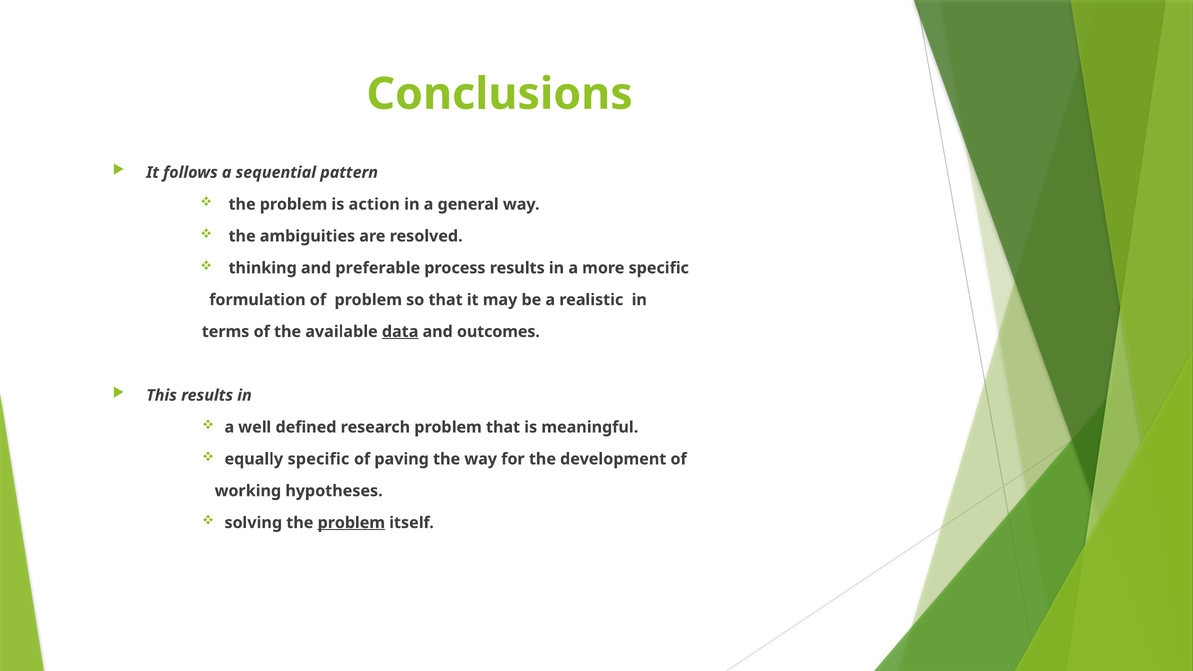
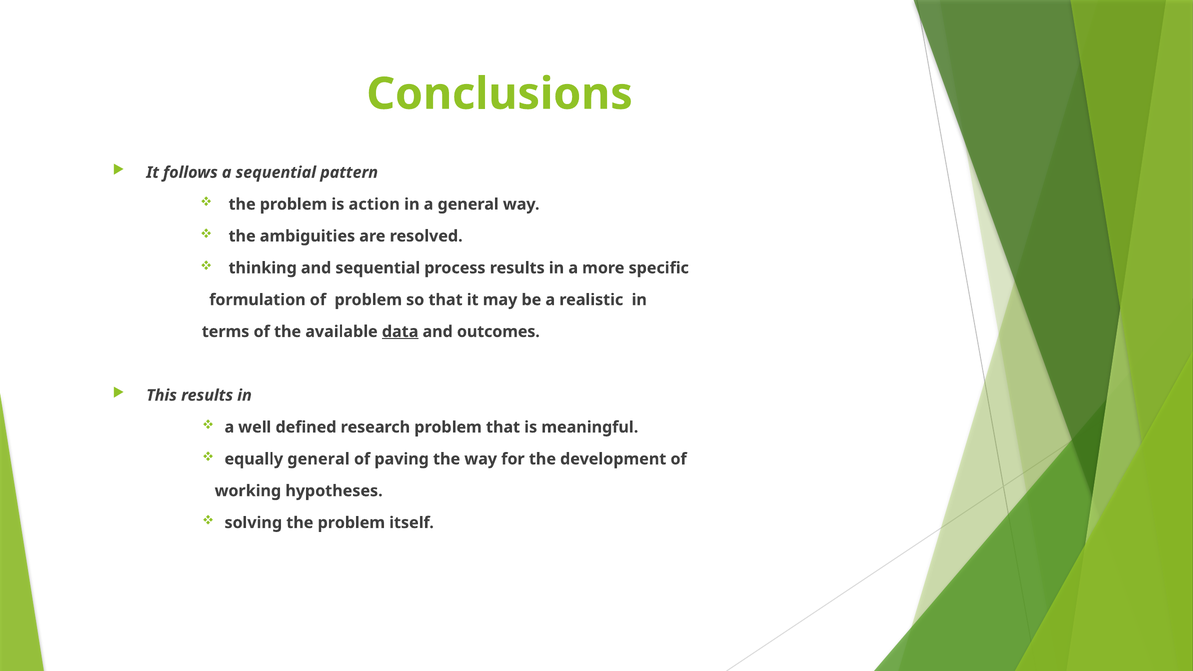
and preferable: preferable -> sequential (378, 268)
equally specific: specific -> general (318, 459)
problem underline: present -> none (351, 523)
